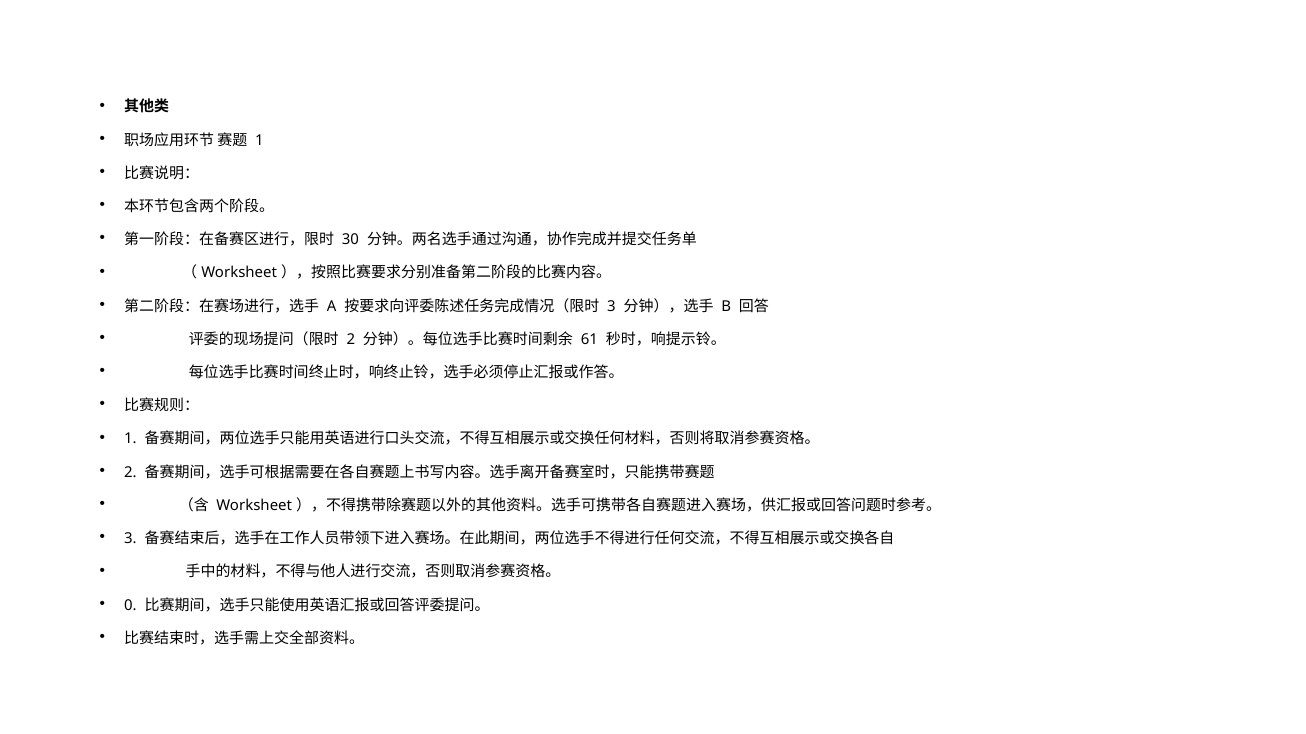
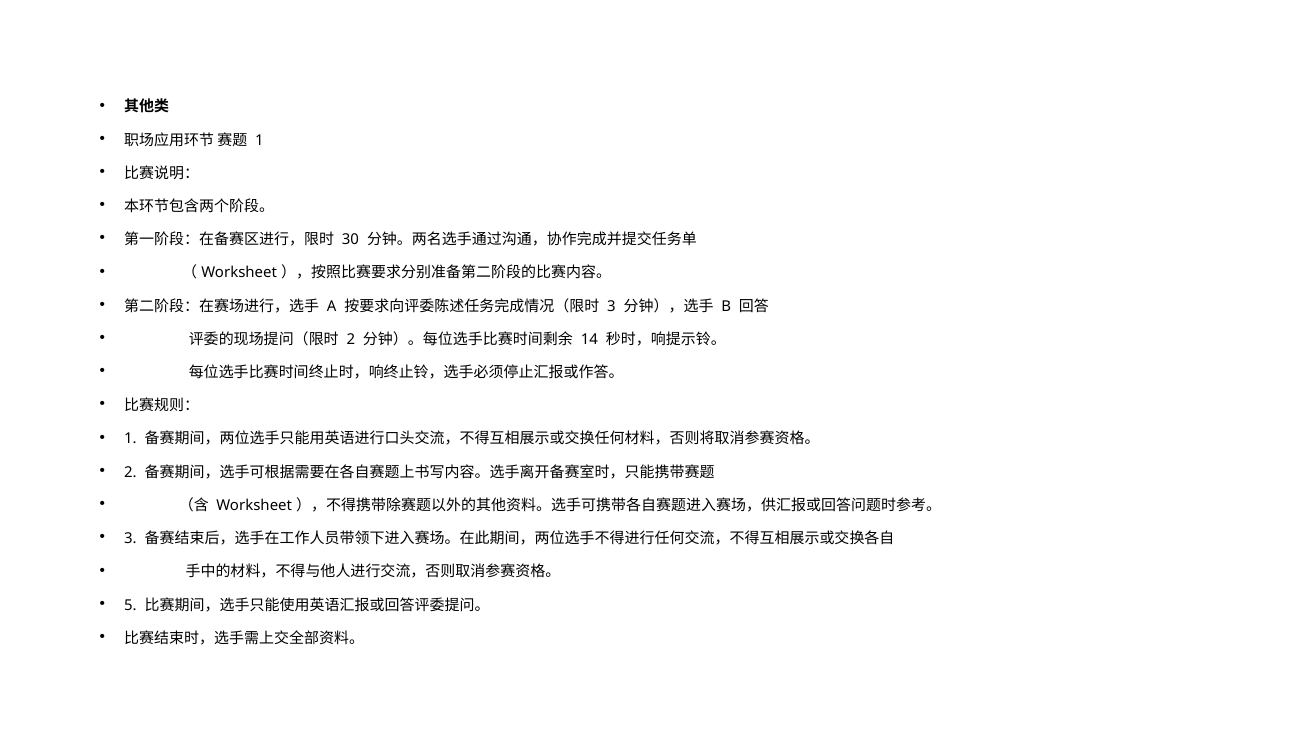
61: 61 -> 14 (589, 340)
0: 0 -> 5 (130, 606)
